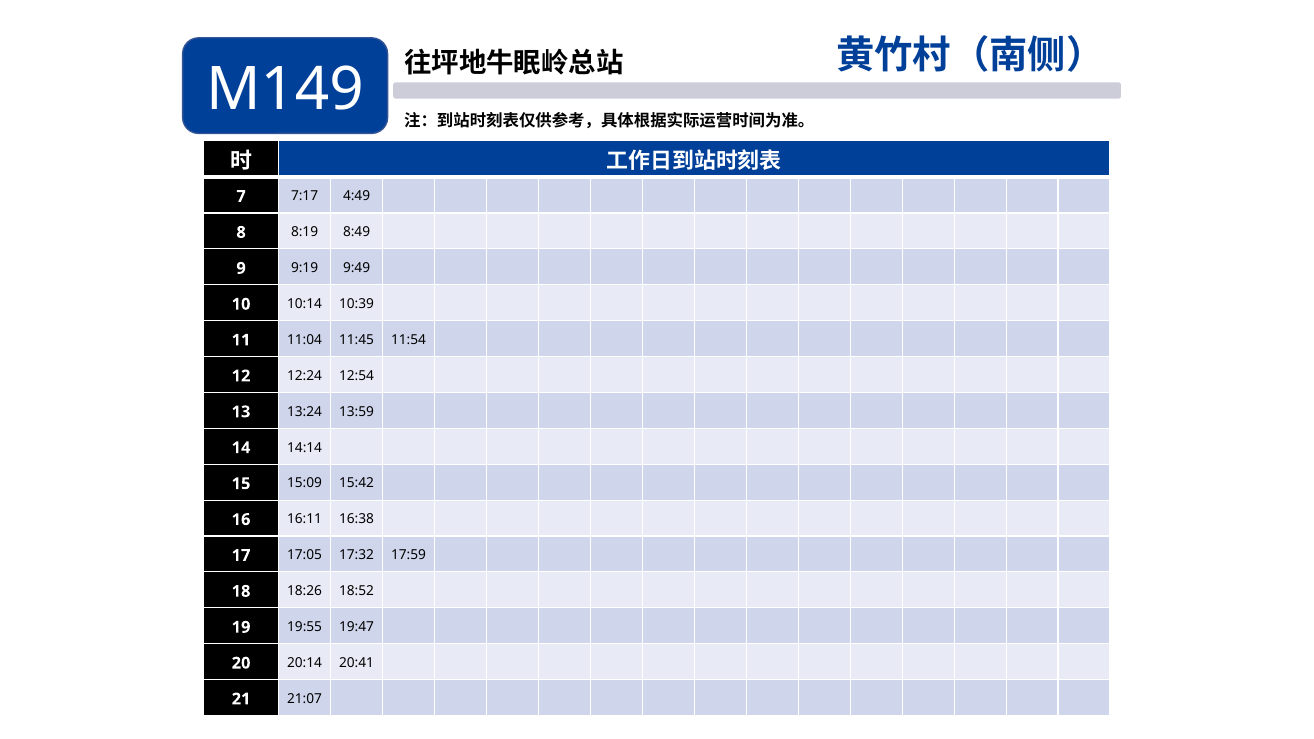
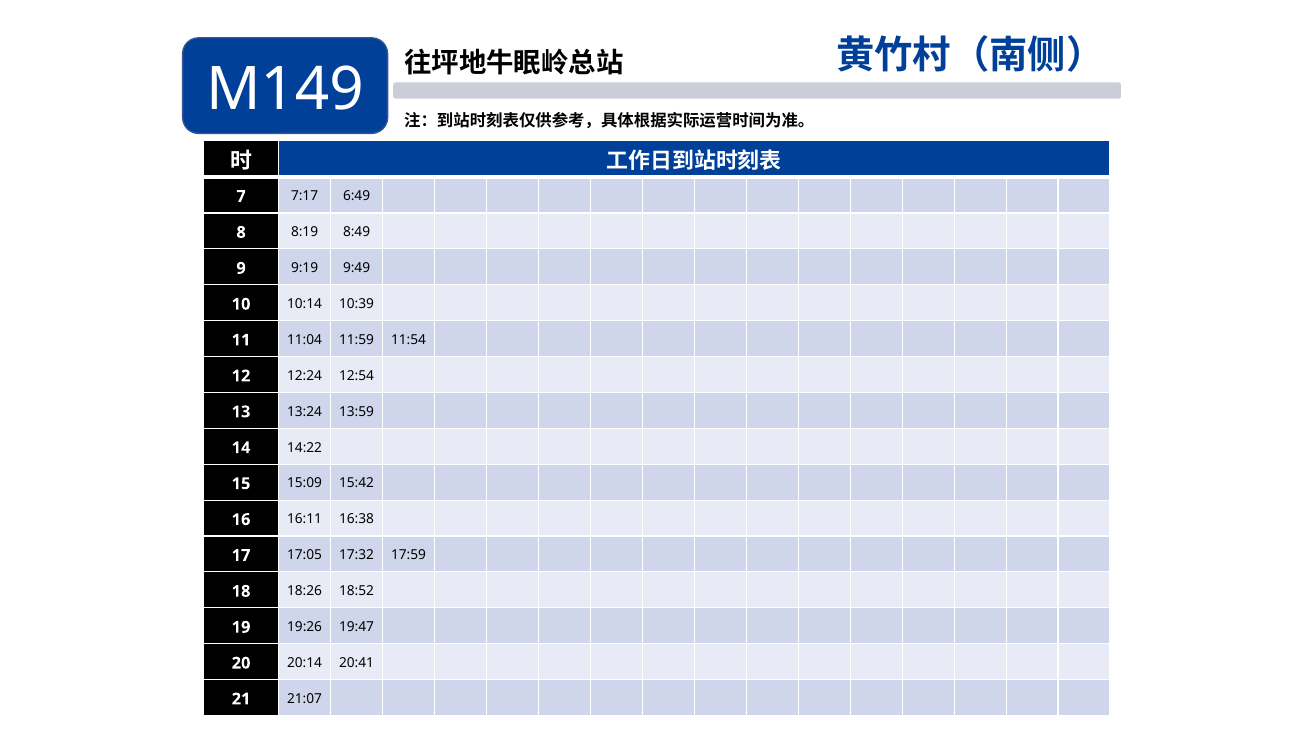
4:49: 4:49 -> 6:49 (357, 196)
11:45: 11:45 -> 11:59 (357, 340)
14:14: 14:14 -> 14:22 (305, 448)
19:55: 19:55 -> 19:26 (305, 627)
